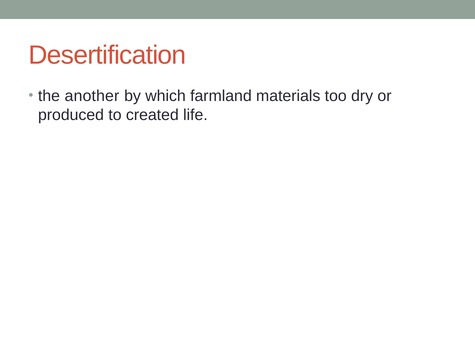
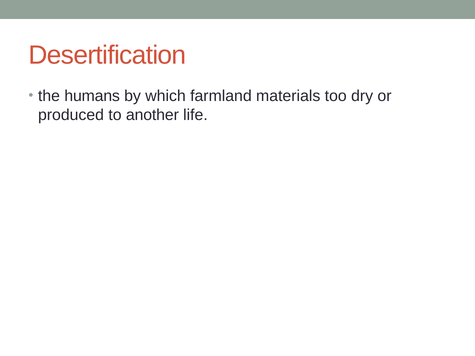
another: another -> humans (92, 96)
created: created -> another (152, 115)
